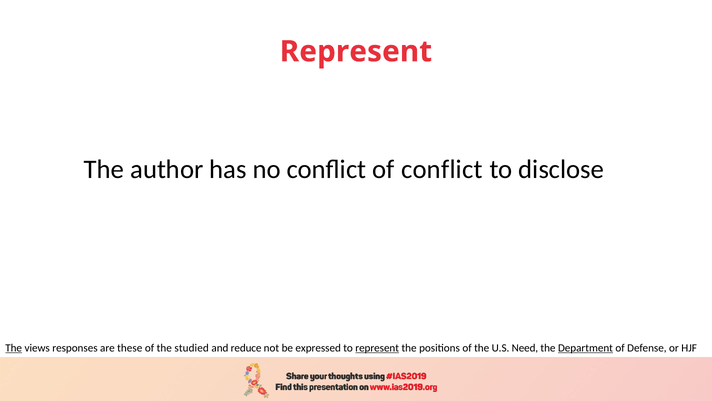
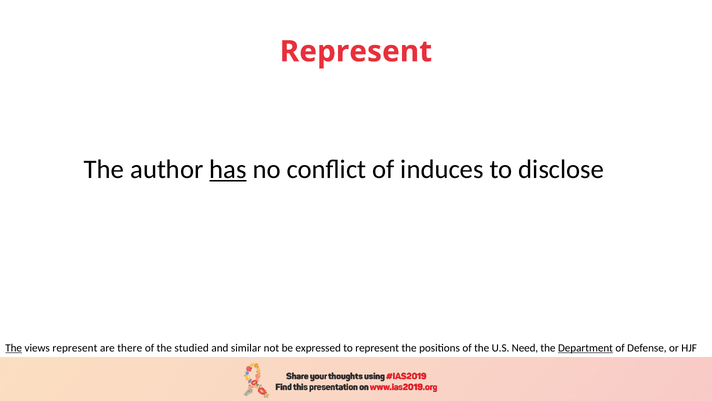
has underline: none -> present (228, 169)
of conflict: conflict -> induces (442, 169)
views responses: responses -> represent (75, 348)
these: these -> there (130, 348)
reduce: reduce -> similar (246, 348)
represent underline: present -> none (377, 348)
